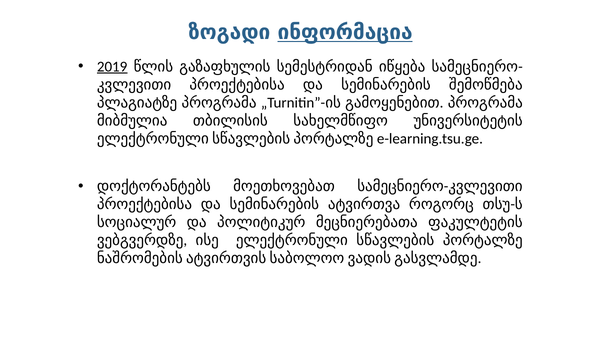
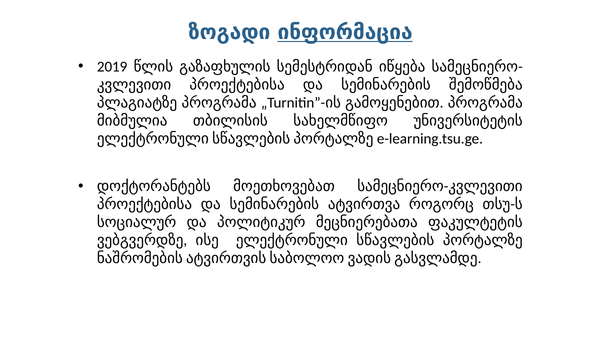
2019 underline: present -> none (112, 67)
